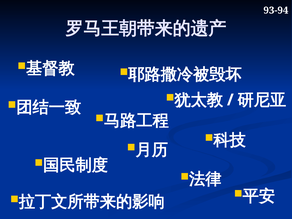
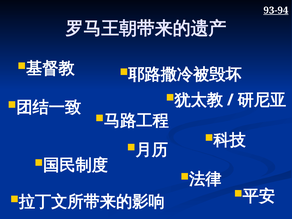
93-94 underline: none -> present (276, 10)
